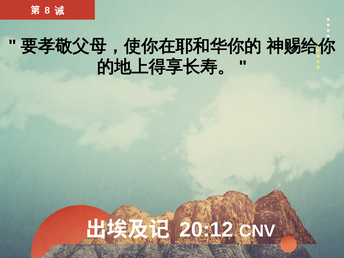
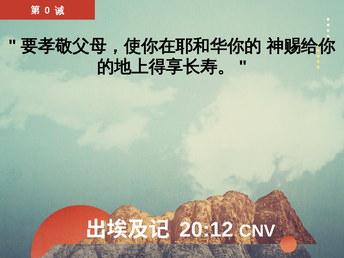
8: 8 -> 0 (47, 10)
